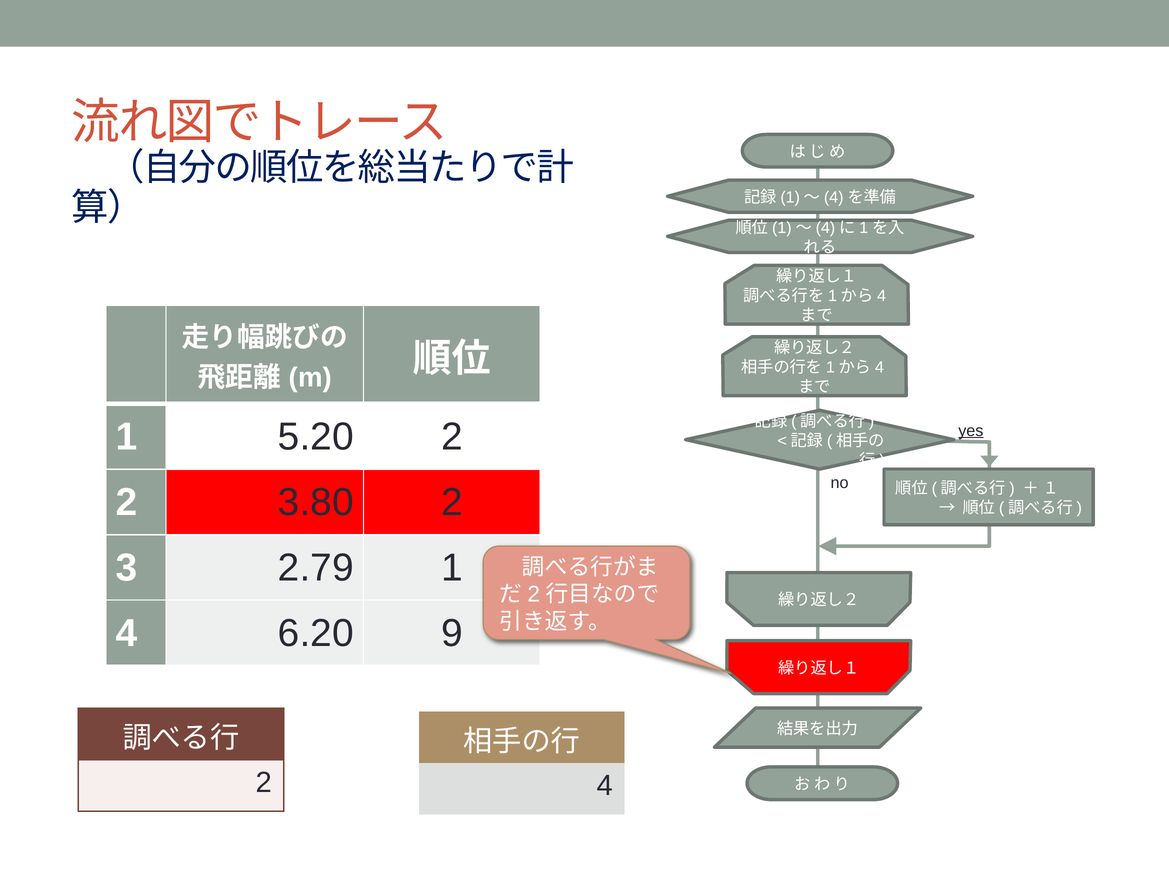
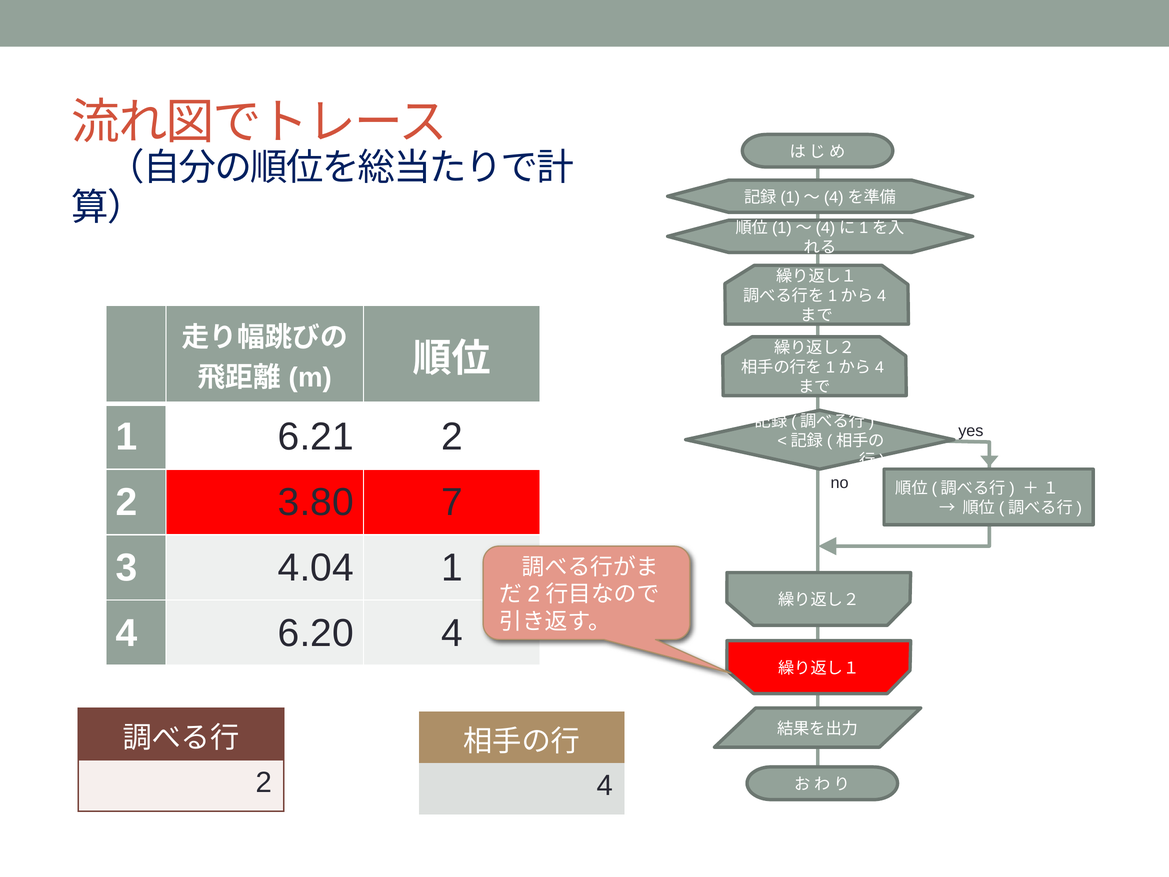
5.20: 5.20 -> 6.21 (316, 437)
yes underline: present -> none (971, 431)
3.80 2: 2 -> 7 (452, 502)
2.79: 2.79 -> 4.04 (316, 568)
6.20 9: 9 -> 4 (452, 633)
